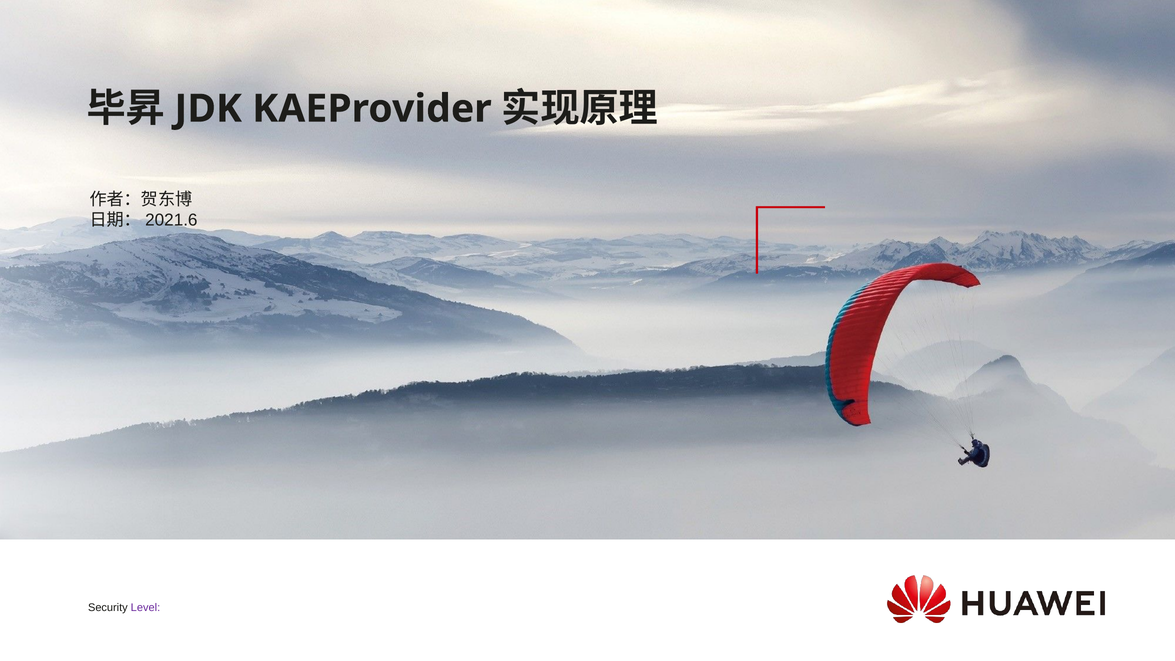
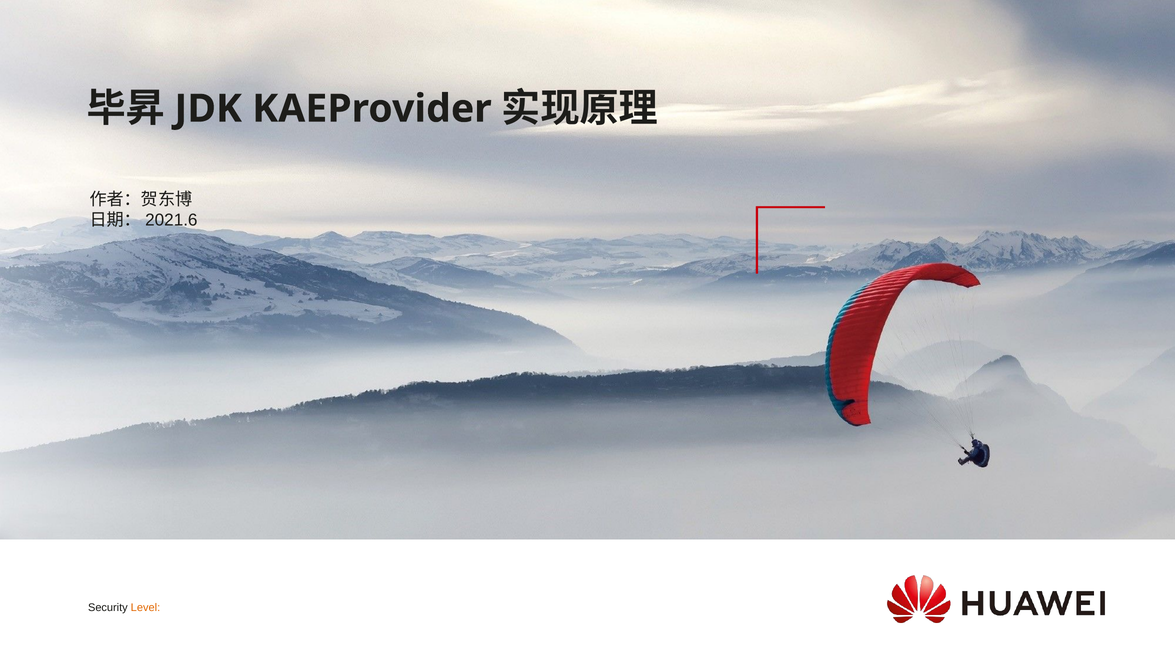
Level colour: purple -> orange (145, 607)
